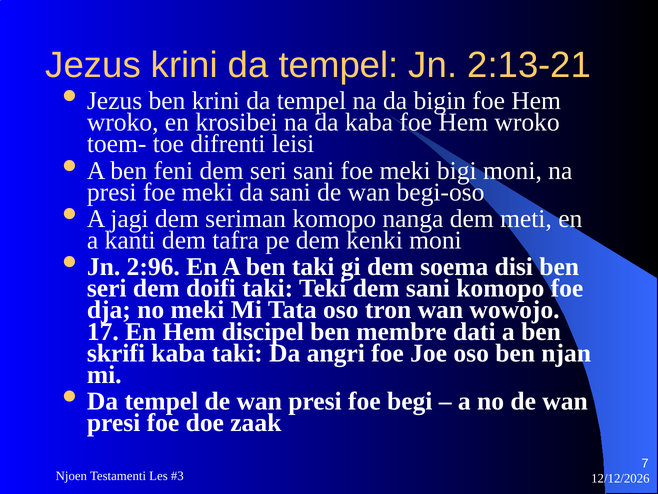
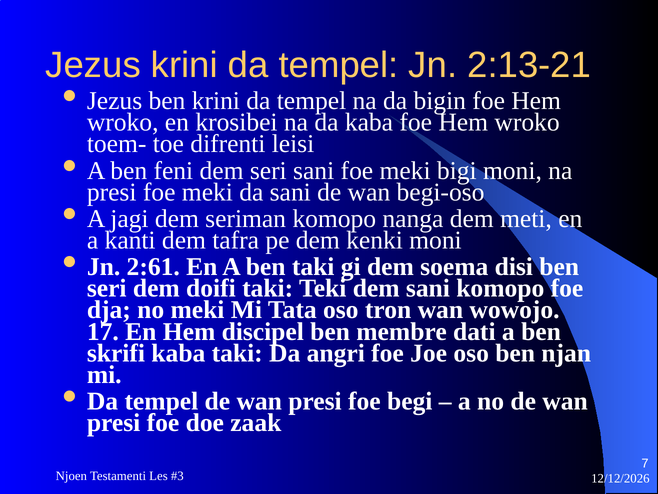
2:96: 2:96 -> 2:61 (153, 267)
